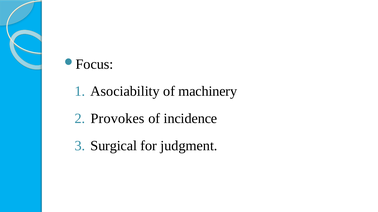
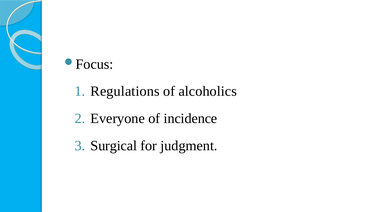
Asociability: Asociability -> Regulations (125, 92)
machinery: machinery -> alcoholics (208, 92)
Provokes: Provokes -> Everyone (118, 119)
